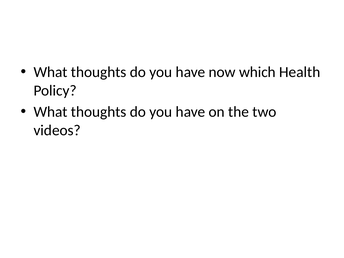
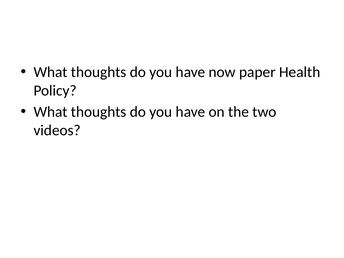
which: which -> paper (257, 72)
